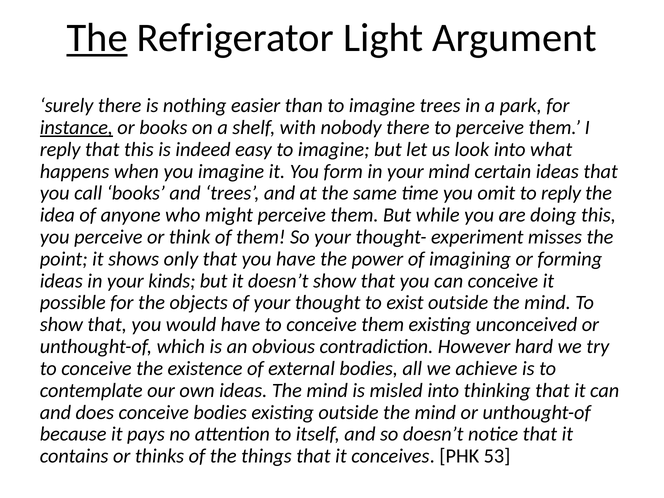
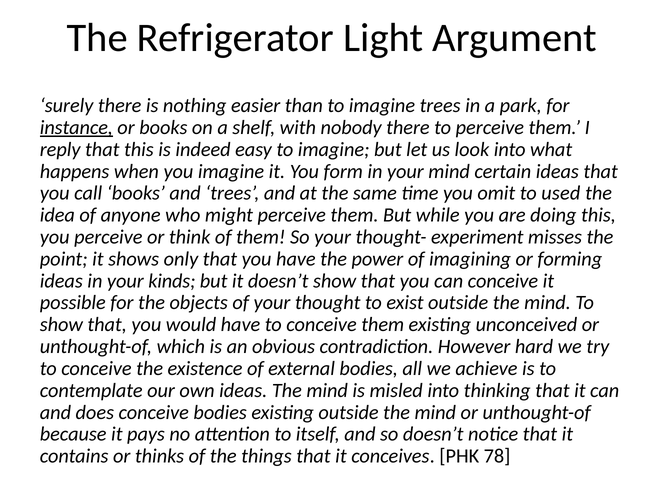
The underline: present -> none (97, 38)
to reply: reply -> used (561, 193)
53: 53 -> 78 (497, 456)
